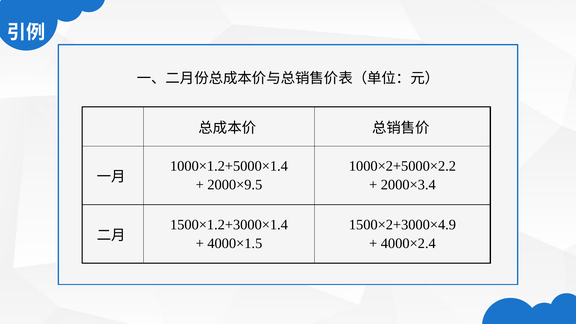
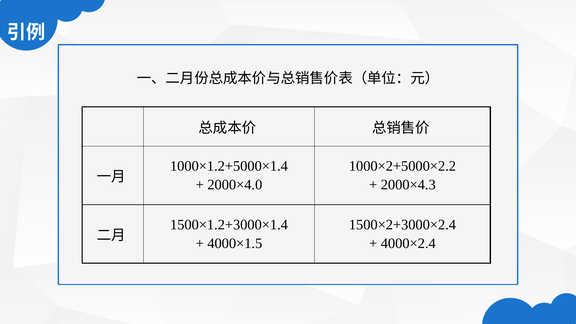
2000×9.5: 2000×9.5 -> 2000×4.0 (235, 185)
2000×3.4: 2000×3.4 -> 2000×4.3 (408, 185)
1500×2+3000×4.9: 1500×2+3000×4.9 -> 1500×2+3000×2.4 (402, 225)
